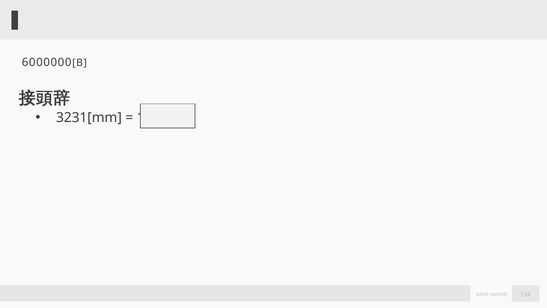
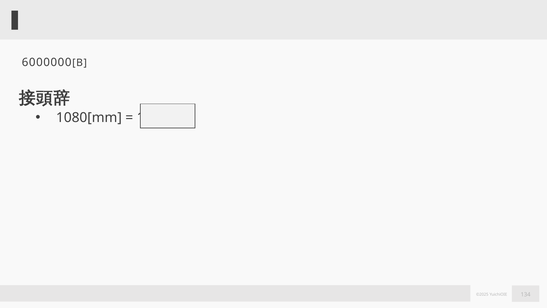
3231[mm: 3231[mm -> 1080[mm (89, 117)
